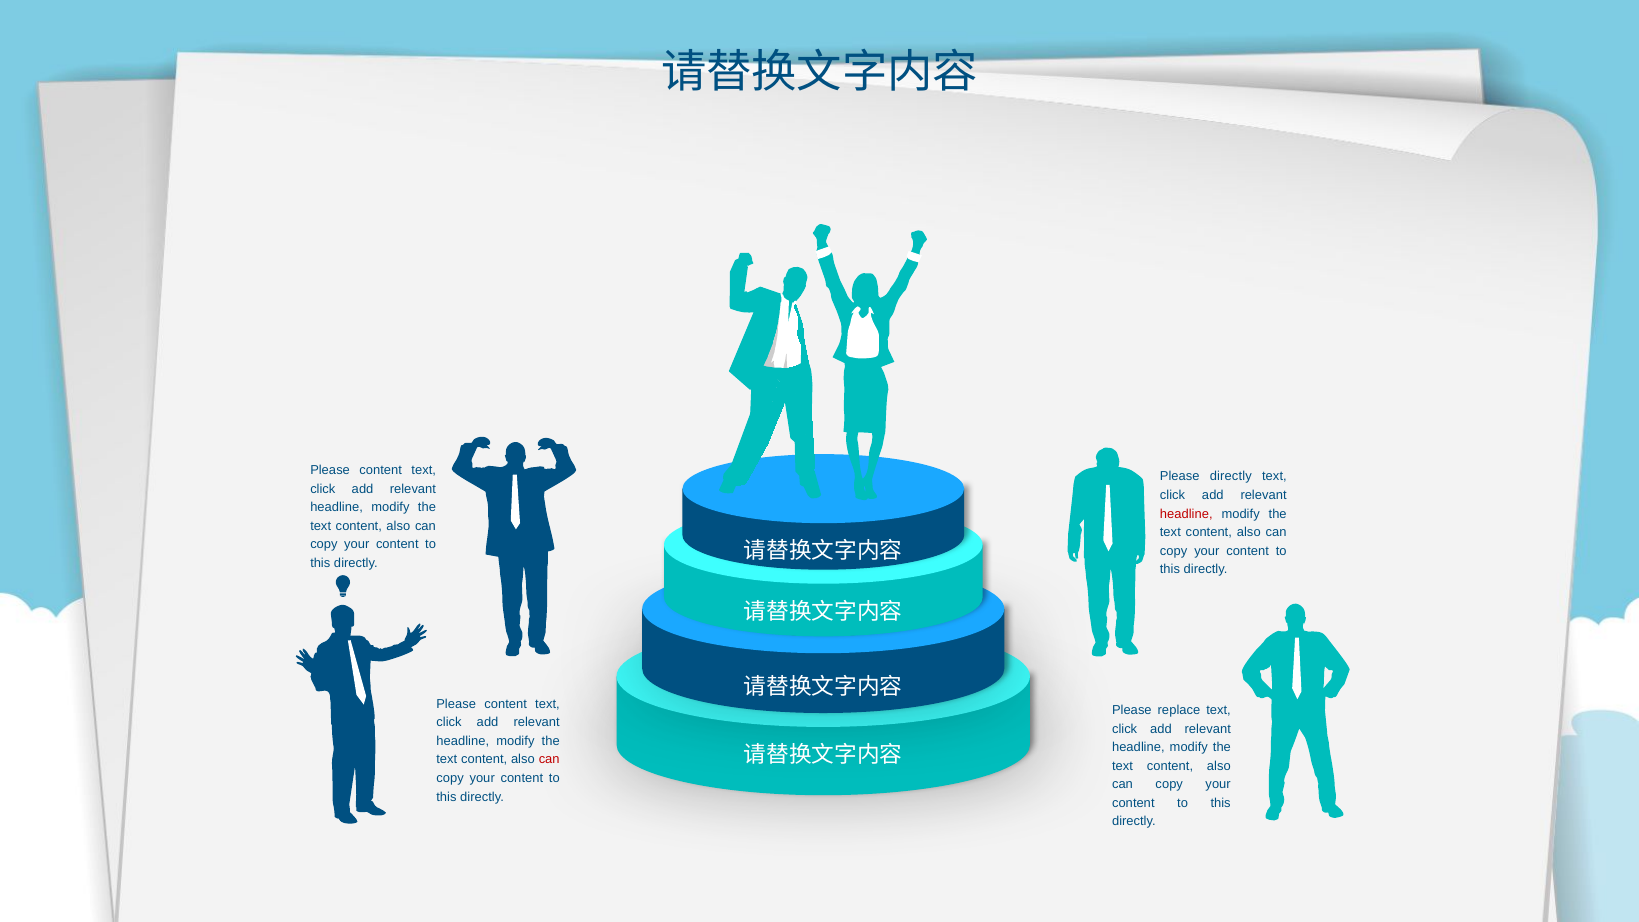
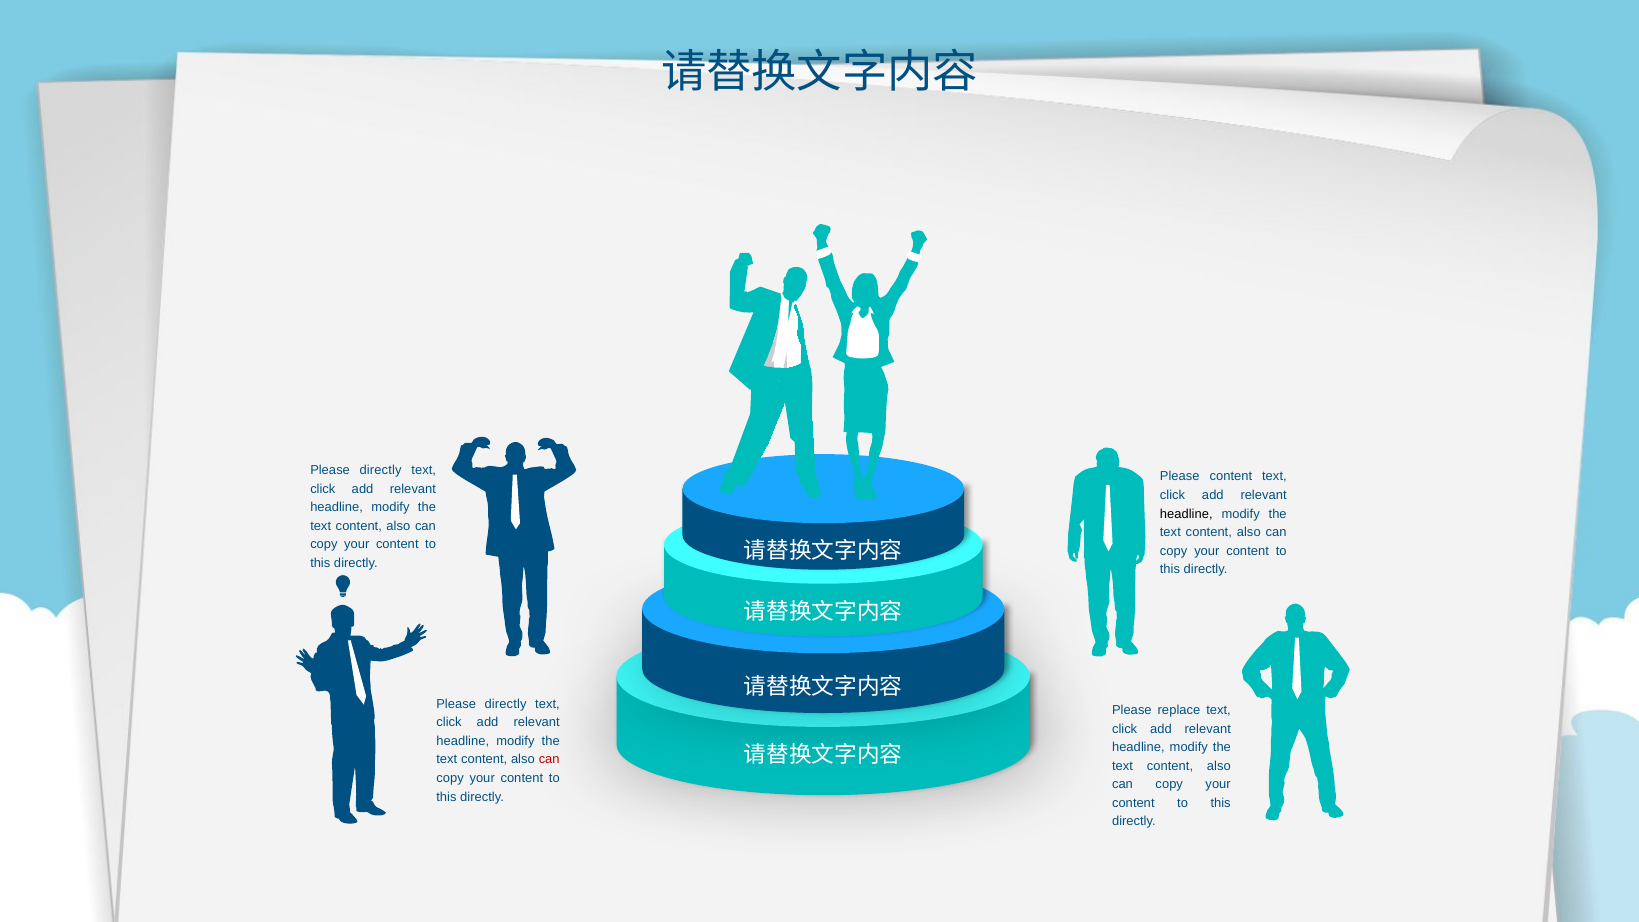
content: content -> directly (381, 470)
Please directly: directly -> content (1231, 477)
headline colour: red -> black (1186, 514)
content: content -> directly (506, 704)
